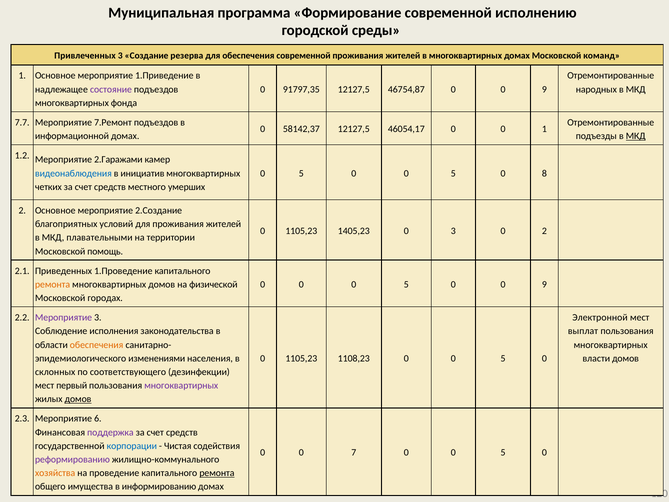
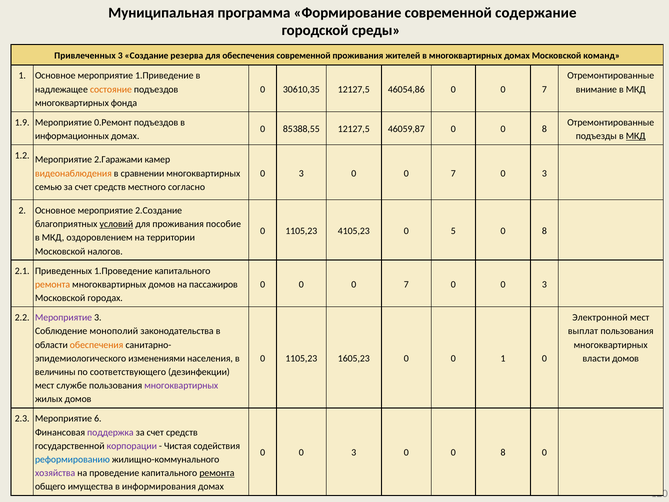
исполнению: исполнению -> содержание (536, 13)
состояние colour: purple -> orange (111, 89)
91797,35: 91797,35 -> 30610,35 (301, 89)
46754,87: 46754,87 -> 46054,86 (406, 89)
9: 9 -> 7 (544, 89)
народных: народных -> внимание (596, 89)
7.7: 7.7 -> 1.9 (22, 122)
7.Ремонт: 7.Ремонт -> 0.Ремонт (113, 122)
58142,37: 58142,37 -> 85388,55 (301, 129)
46054,17: 46054,17 -> 46059,87 (406, 129)
1: 1 -> 8 (544, 129)
информационной: информационной -> информационных (72, 136)
видеонаблюдения colour: blue -> orange (73, 173)
инициатив: инициатив -> сравнении (143, 173)
5: 5 -> 3 (301, 173)
5: 5 -> 7 (453, 173)
8: 8 -> 3 (544, 173)
четких: четких -> семью (48, 187)
умерших: умерших -> согласно (187, 187)
условий underline: none -> present (116, 224)
для проживания жителей: жителей -> пособие (223, 224)
1405,23: 1405,23 -> 4105,23 (354, 231)
0 3: 3 -> 5 (453, 231)
2: 2 -> 8 (544, 231)
плавательными: плавательными -> оздоровлением (100, 238)
помощь: помощь -> налогов (105, 251)
физической: физической -> пассажиров (213, 284)
0 0 0 5: 5 -> 7 (406, 284)
9: 9 -> 3 (544, 284)
исполнения: исполнения -> монополий (114, 331)
1108,23: 1108,23 -> 1605,23 (354, 358)
5: 5 -> 1 (503, 358)
склонных: склонных -> величины (55, 372)
первый: первый -> службе (72, 385)
домов underline: present -> none (78, 399)
корпорации colour: blue -> purple (132, 446)
7: 7 -> 3 (354, 452)
5: 5 -> 8 (503, 452)
реформированию colour: purple -> blue (72, 459)
хозяйства colour: orange -> purple (55, 473)
информированию: информированию -> информирования (159, 486)
